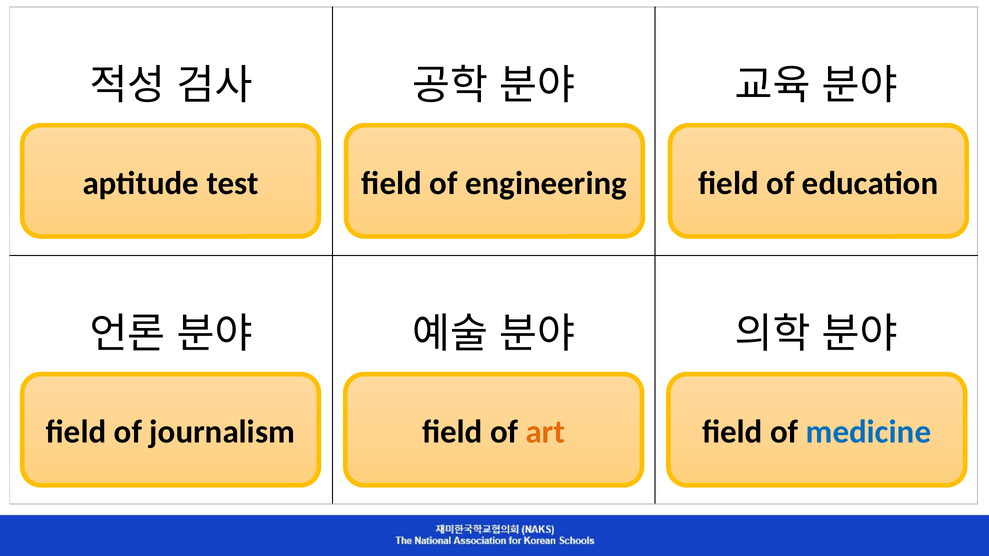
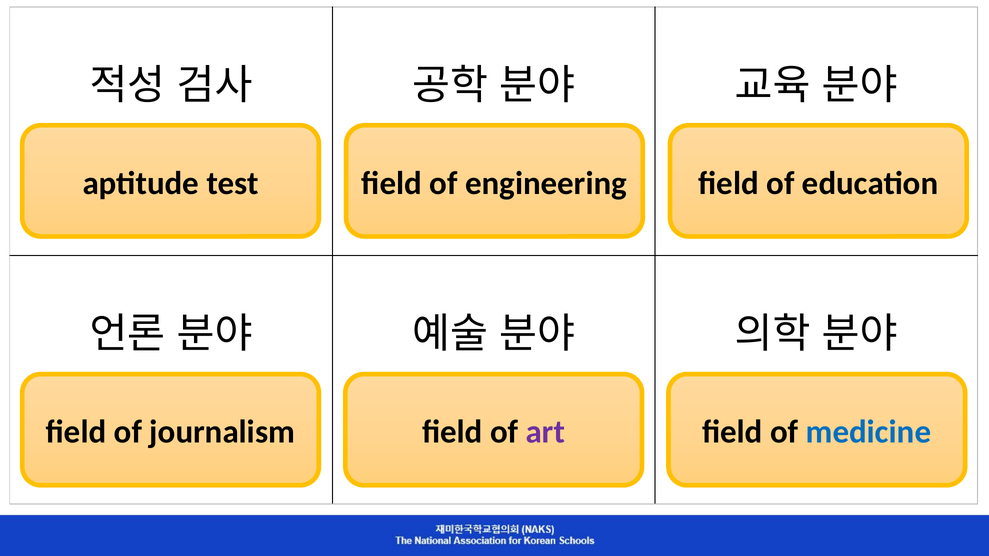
art colour: orange -> purple (545, 432)
